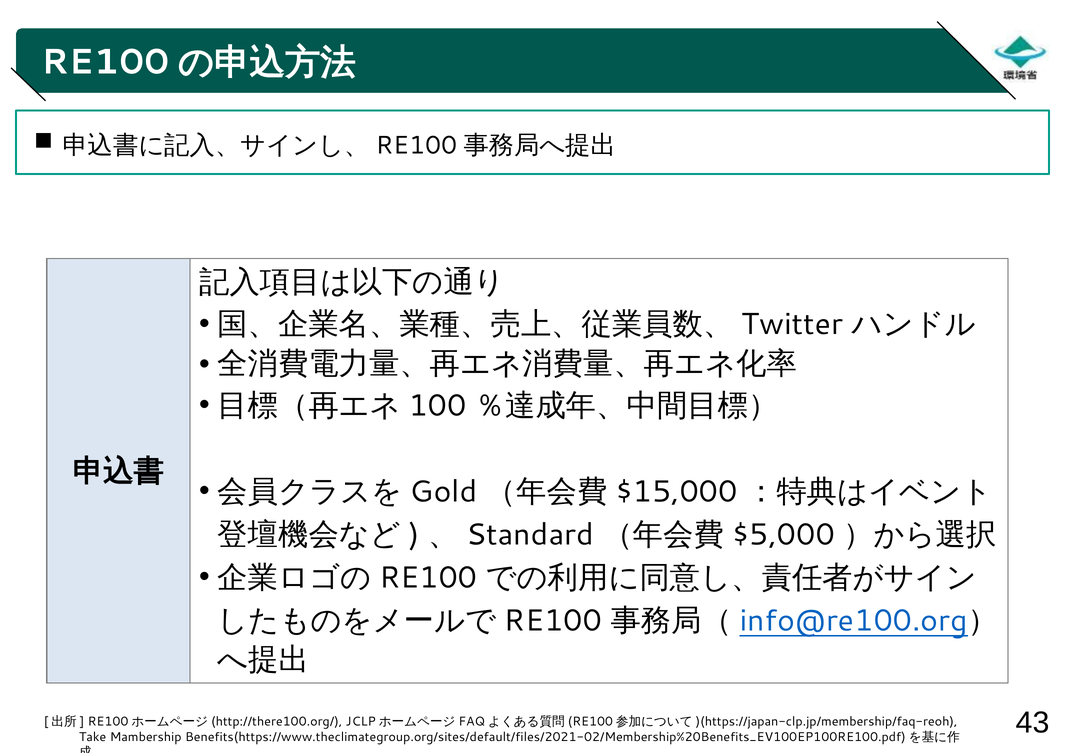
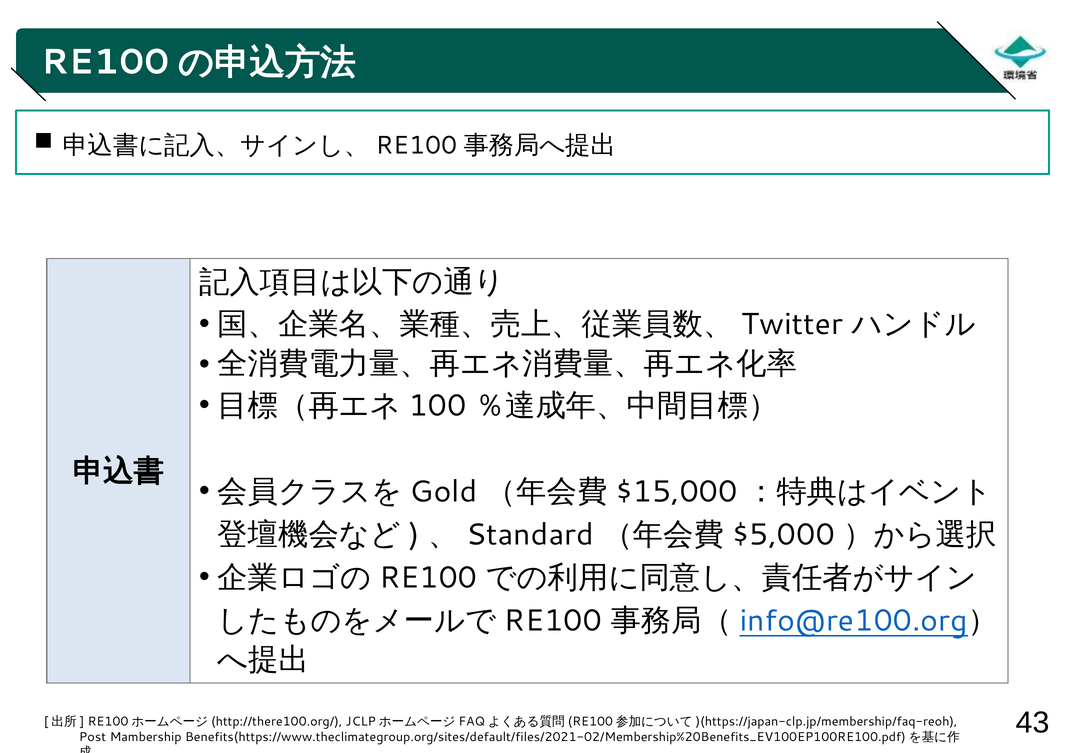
Take: Take -> Post (93, 737)
